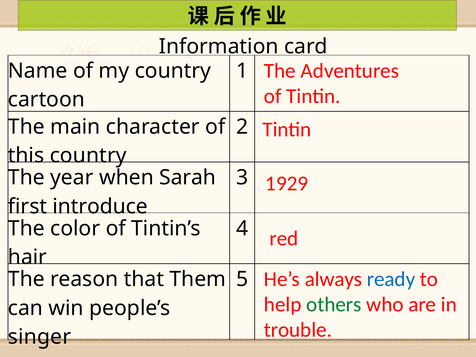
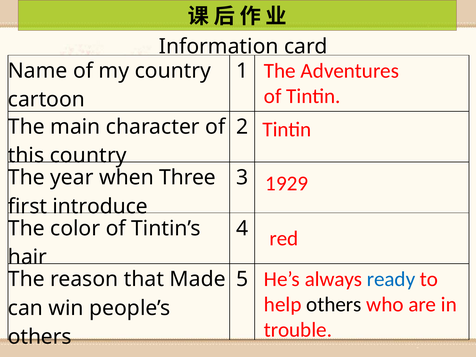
Sarah: Sarah -> Three (188, 178)
Them: Them -> Made (198, 279)
others colour: green -> black (334, 304)
singer: singer -> others (40, 337)
